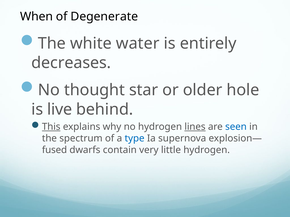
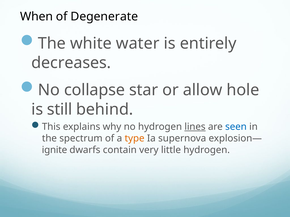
thought: thought -> collapse (95, 90)
older: older -> allow (203, 90)
live: live -> still (60, 110)
This underline: present -> none (51, 127)
type colour: blue -> orange (135, 139)
fused: fused -> ignite (55, 150)
